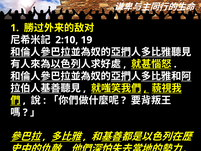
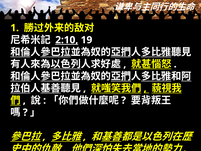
2:10 underline: none -> present (67, 40)
